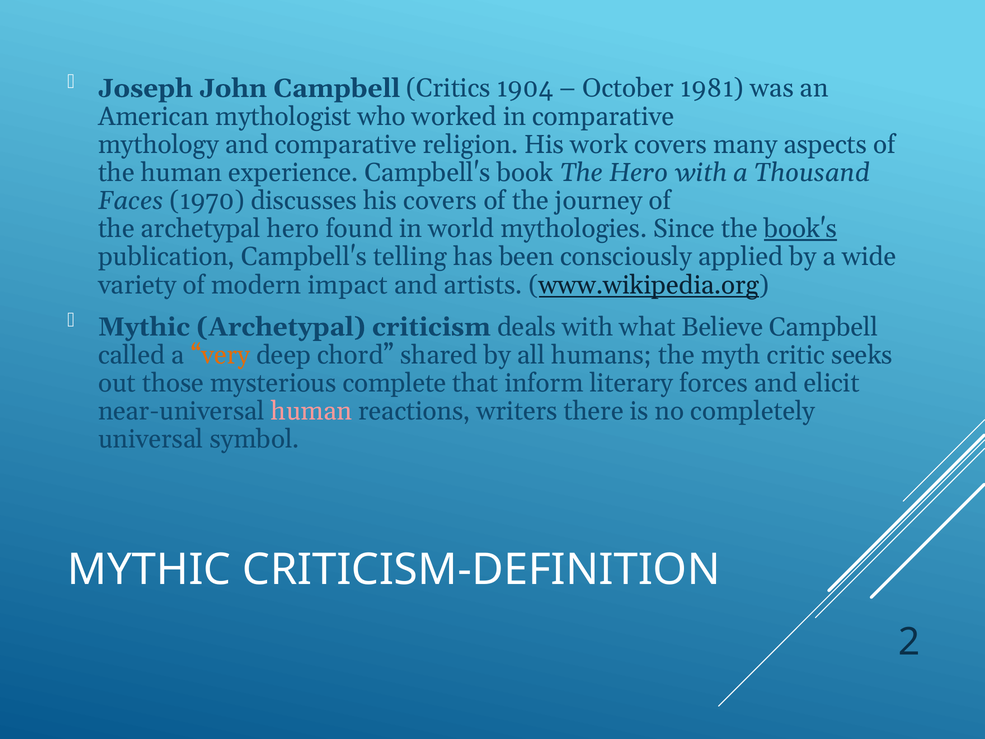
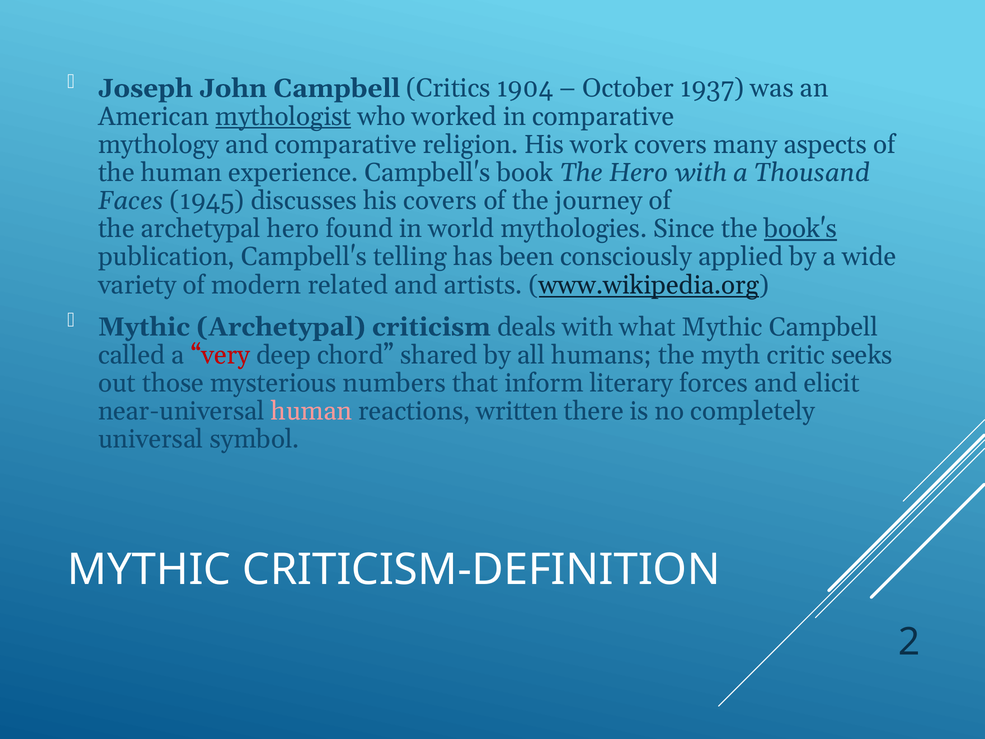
1981: 1981 -> 1937 (712, 88)
mythologist underline: none -> present (283, 116)
1970: 1970 -> 1945 (207, 201)
impact: impact -> related (348, 285)
what Believe: Believe -> Mythic (722, 327)
very colour: orange -> red (220, 355)
complete: complete -> numbers (394, 383)
writers: writers -> written (517, 411)
